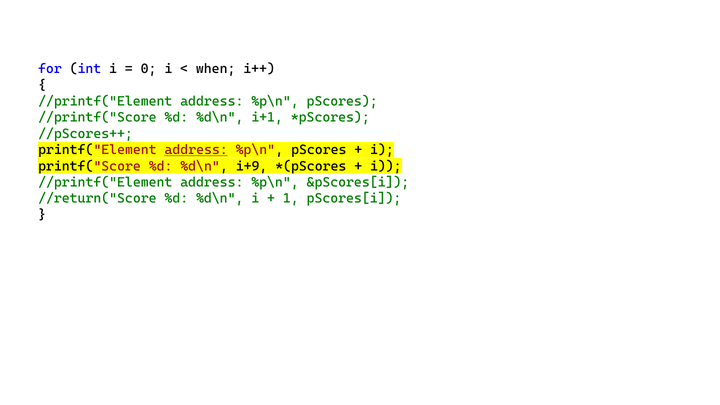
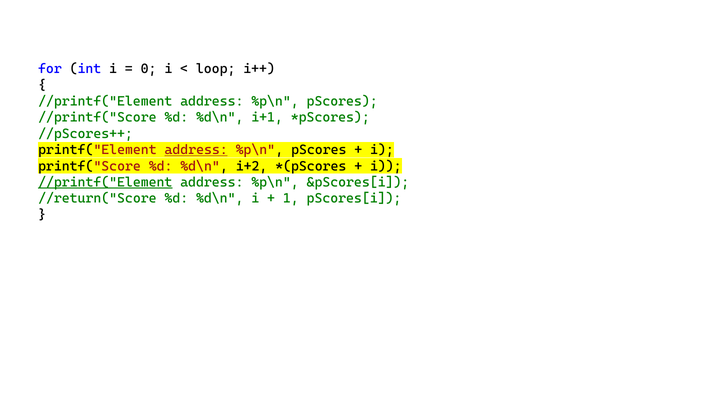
when: when -> loop (216, 69)
i+9: i+9 -> i+2 (252, 166)
//printf("Element underline: none -> present (105, 182)
